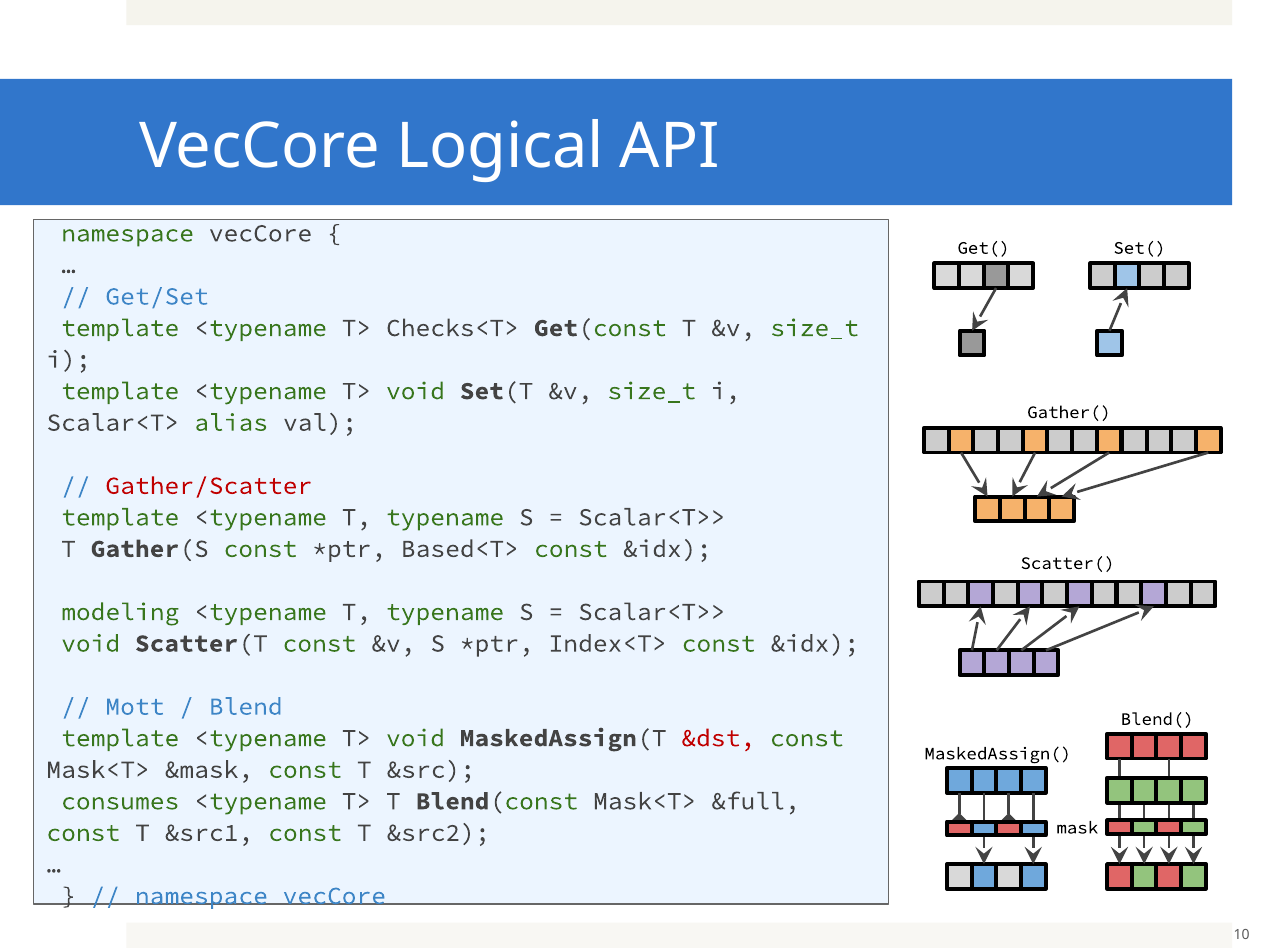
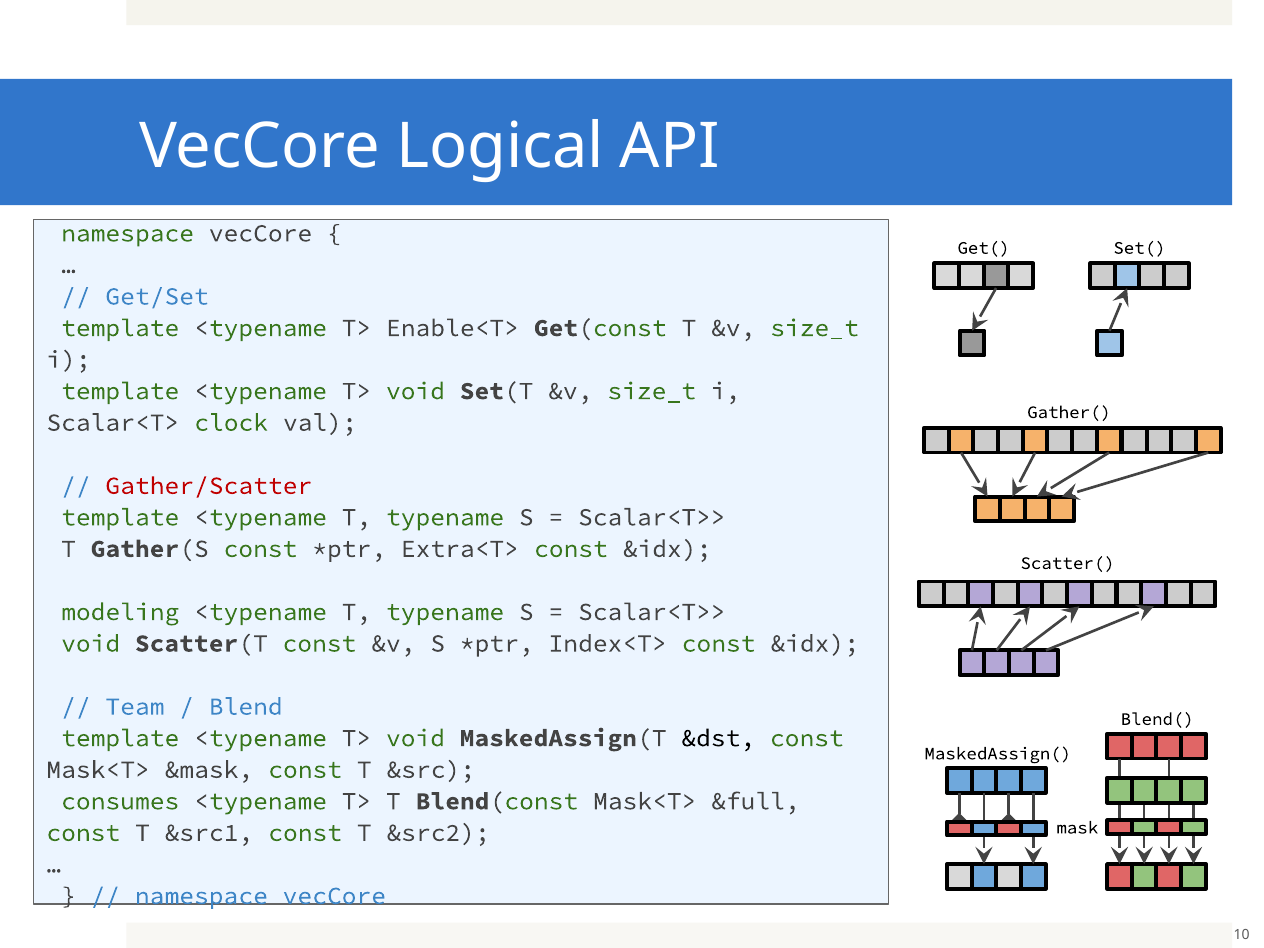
Checks<T>: Checks<T> -> Enable<T> (452, 328)
alias: alias -> clock (231, 423)
Based<T>: Based<T> -> Extra<T> (460, 549)
Mott: Mott -> Team (135, 707)
&dst colour: red -> black (718, 738)
